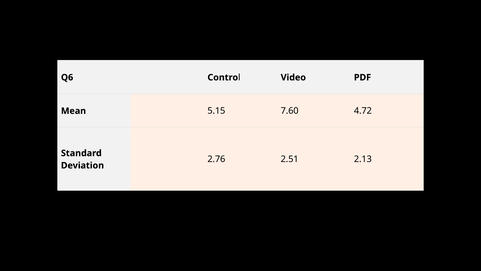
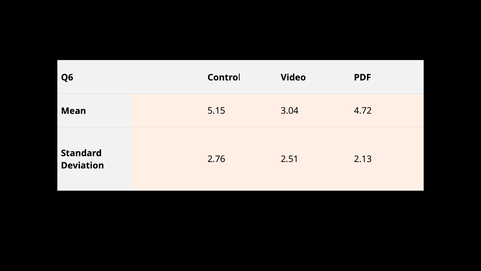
7.60: 7.60 -> 3.04 (290, 111)
